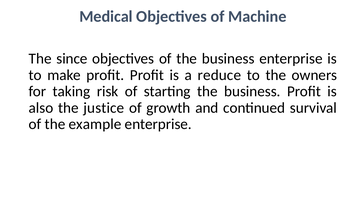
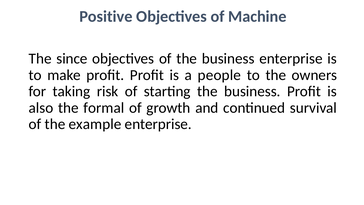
Medical: Medical -> Positive (106, 16)
reduce: reduce -> people (219, 75)
justice: justice -> formal (104, 108)
